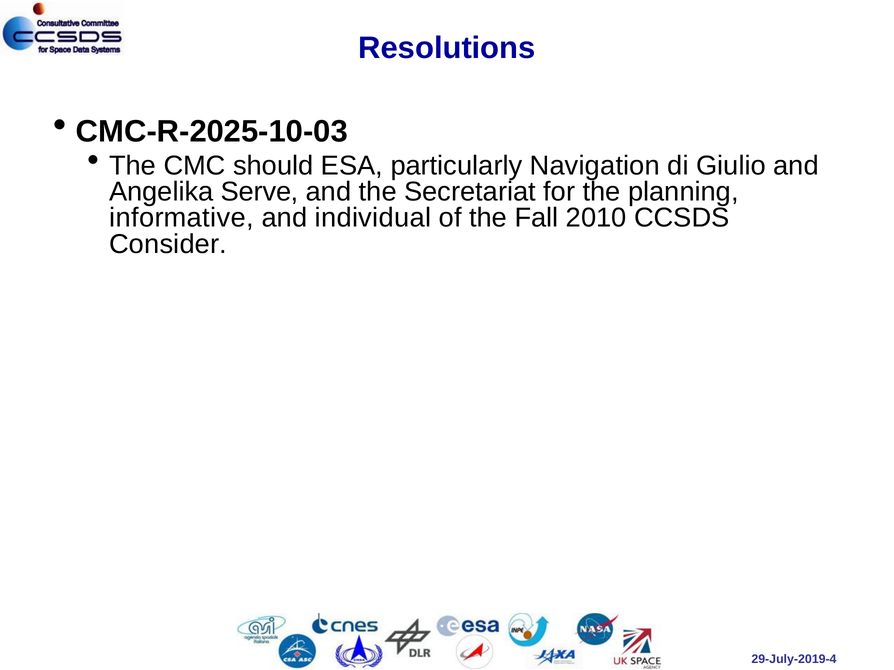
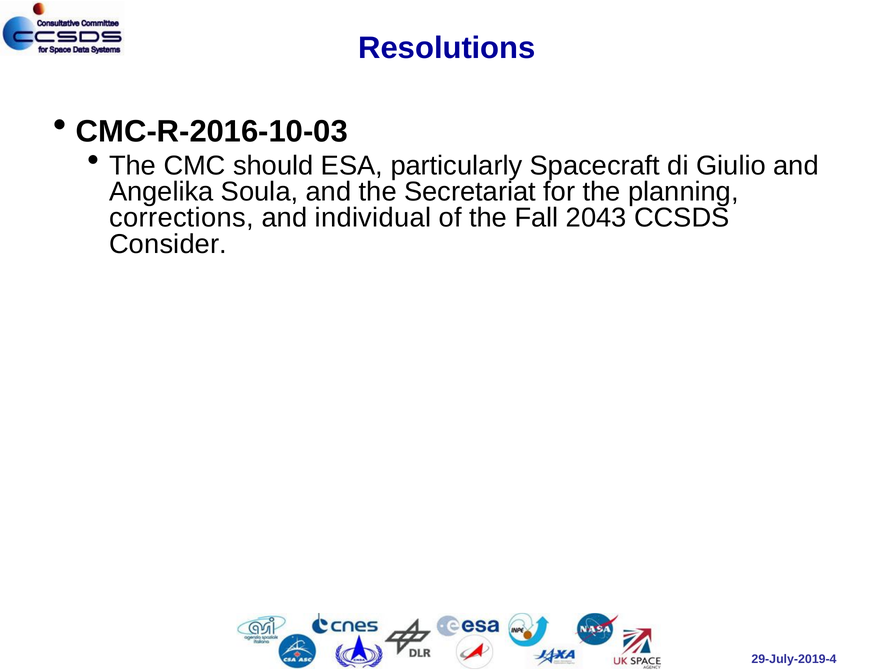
CMC-R-2025-10-03: CMC-R-2025-10-03 -> CMC-R-2016-10-03 (212, 132)
Navigation: Navigation -> Spacecraft (595, 166)
Serve: Serve -> Soula (260, 192)
informative: informative -> corrections (182, 218)
2010: 2010 -> 2043 (596, 218)
